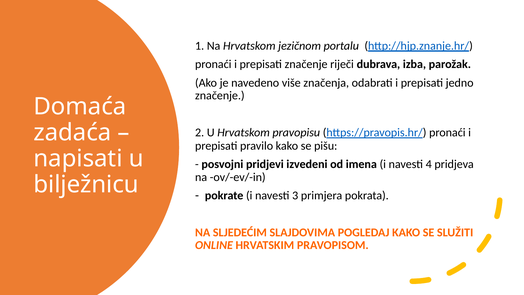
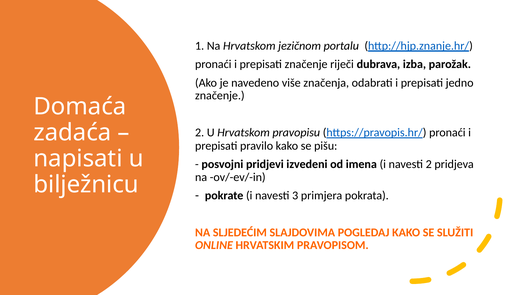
navesti 4: 4 -> 2 (429, 164)
